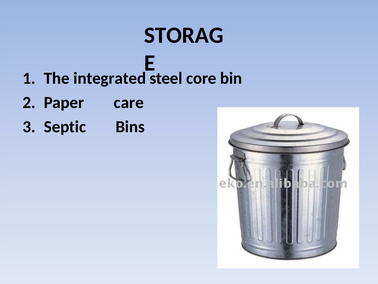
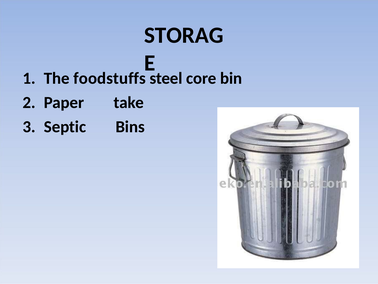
integrated: integrated -> foodstuffs (110, 78)
care: care -> take (129, 102)
